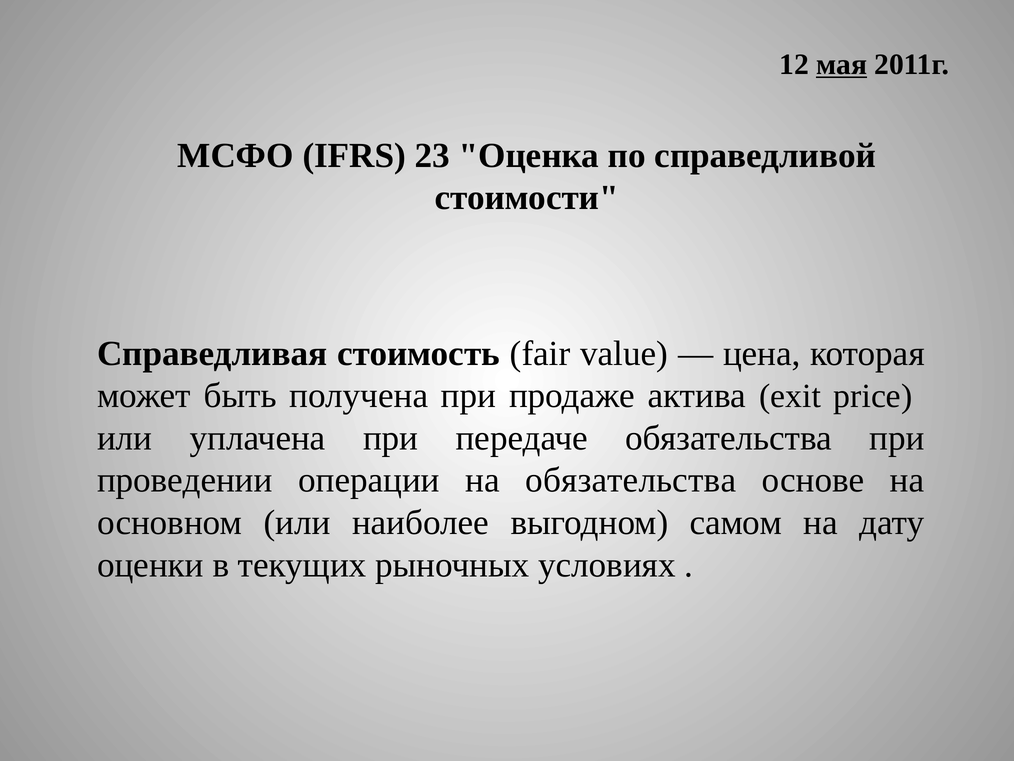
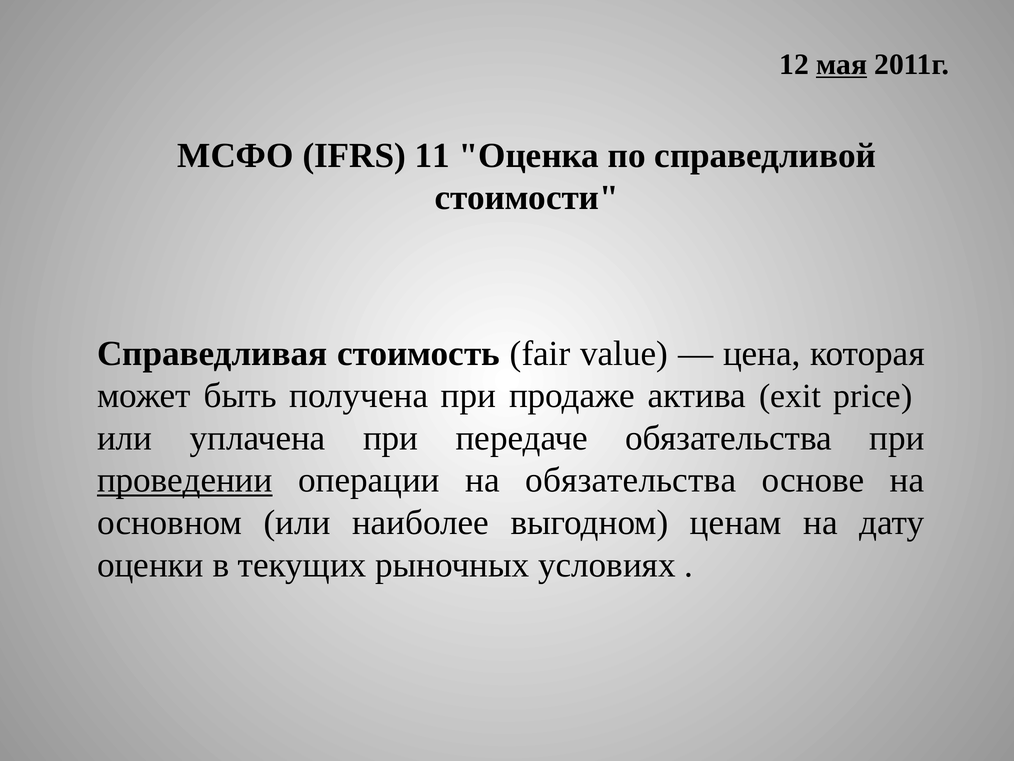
23: 23 -> 11 (432, 155)
проведении underline: none -> present (185, 480)
самом: самом -> ценам (736, 522)
